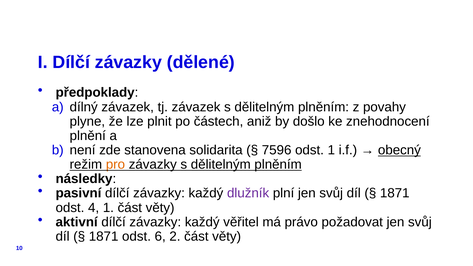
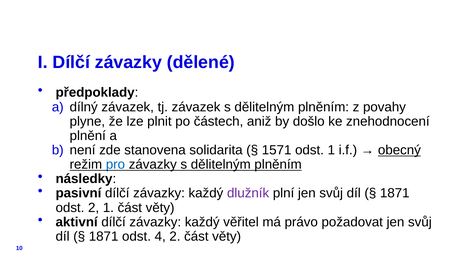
7596: 7596 -> 1571 (277, 150)
pro colour: orange -> blue (115, 165)
odst 4: 4 -> 2 (94, 208)
6: 6 -> 4 (160, 236)
